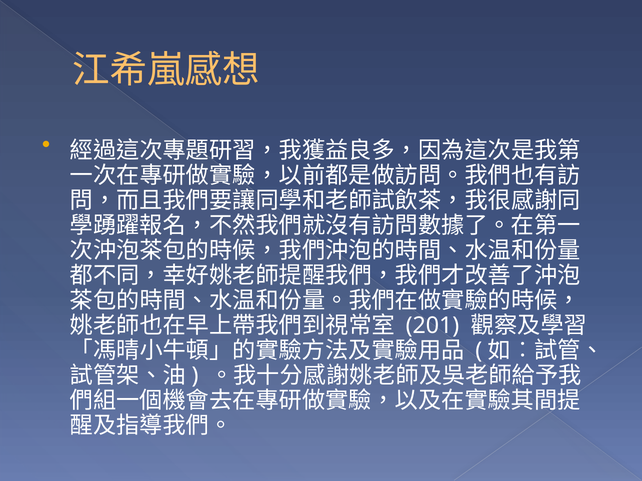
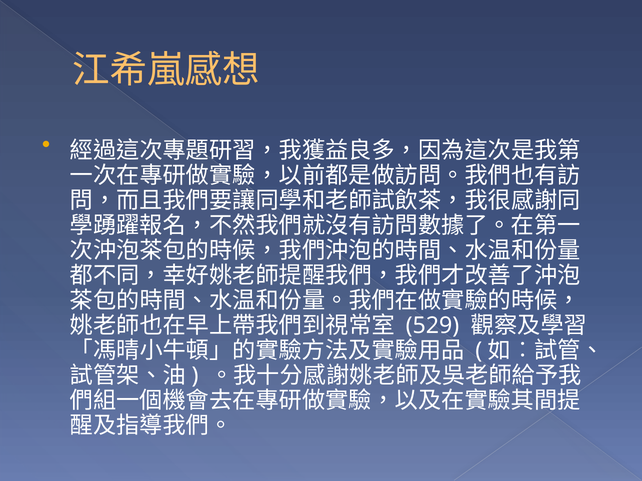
201: 201 -> 529 (432, 326)
